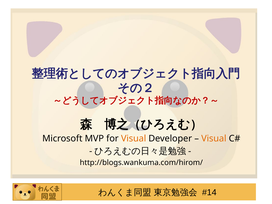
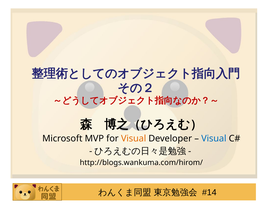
Visual colour: orange -> blue (214, 139)
